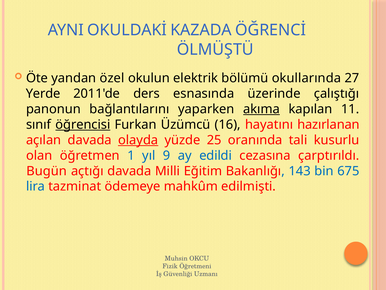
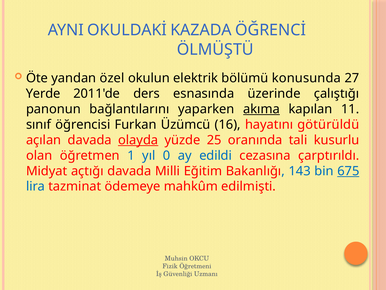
okullarında: okullarında -> konusunda (306, 78)
öğrencisi underline: present -> none (83, 124)
hazırlanan: hazırlanan -> götürüldü (328, 124)
9: 9 -> 0 (167, 155)
Bugün: Bugün -> Midyat (47, 171)
675 underline: none -> present (348, 171)
